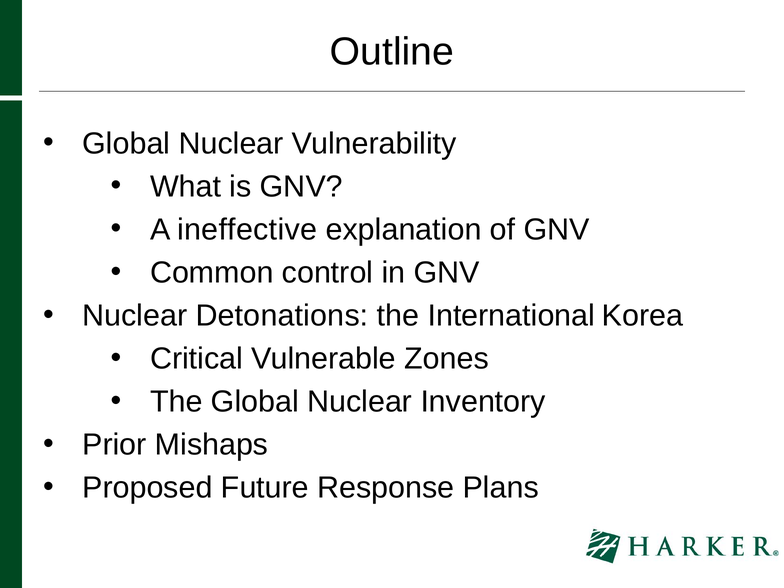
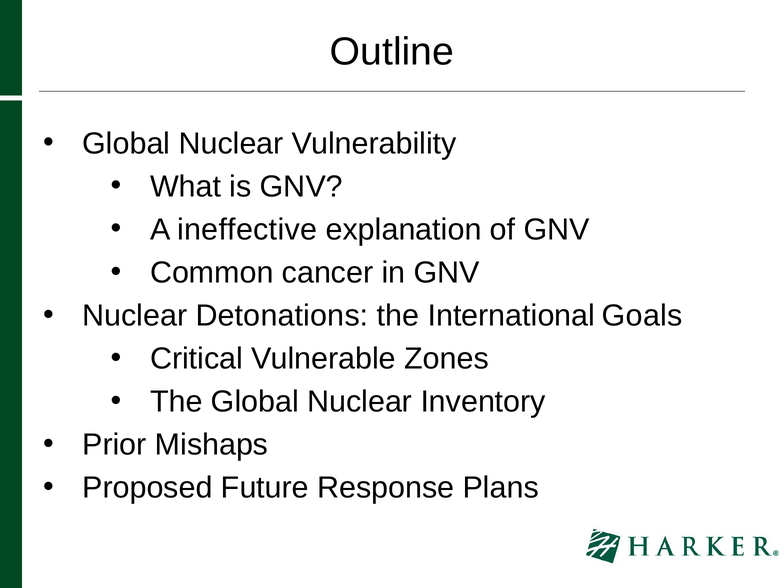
control: control -> cancer (328, 273)
Korea: Korea -> Goals (642, 316)
